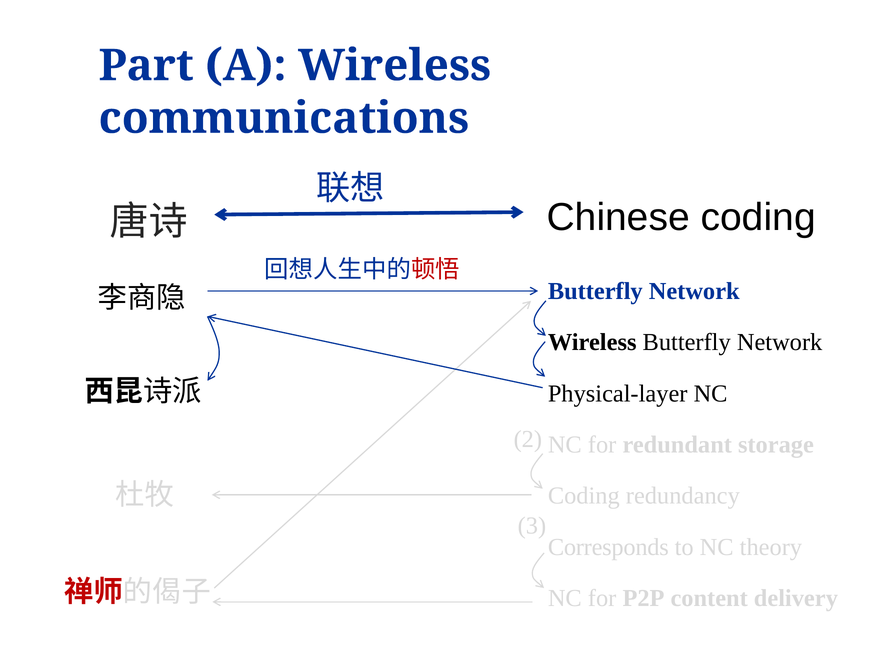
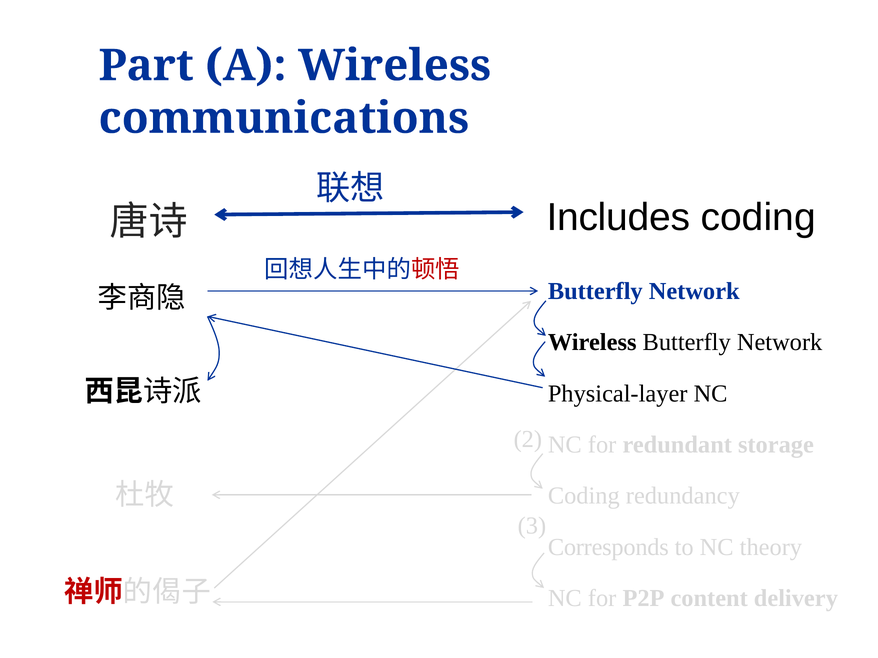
Chinese: Chinese -> Includes (618, 217)
